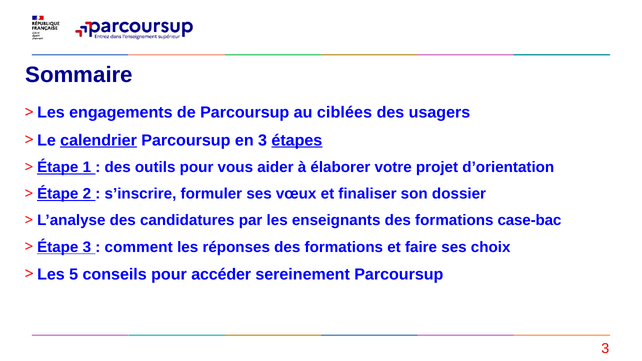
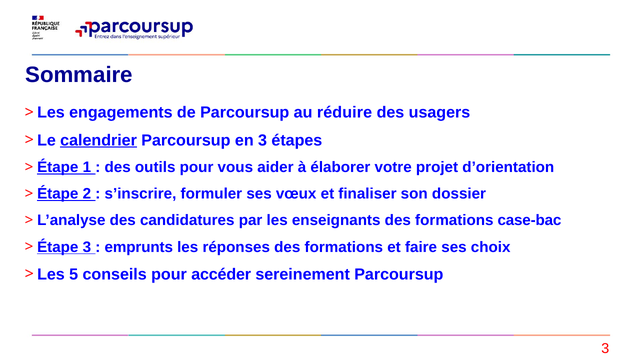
ciblées: ciblées -> réduire (344, 113)
étapes underline: present -> none (297, 140)
comment: comment -> emprunts (139, 247)
